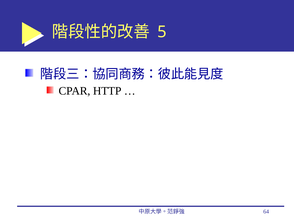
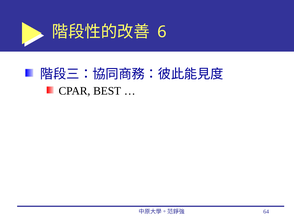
5: 5 -> 6 (162, 32)
HTTP: HTTP -> BEST (107, 91)
